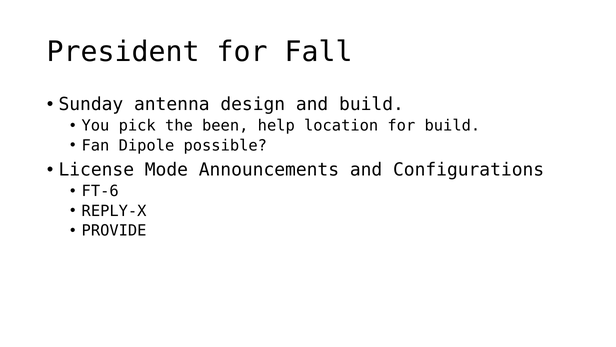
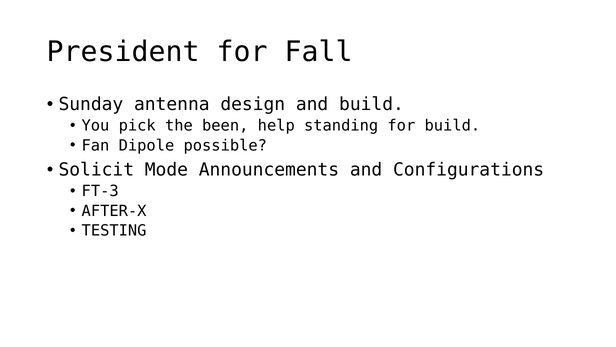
location: location -> standing (341, 125)
License: License -> Solicit (96, 170)
FT-6: FT-6 -> FT-3 (100, 191)
REPLY-X: REPLY-X -> AFTER-X (114, 211)
PROVIDE: PROVIDE -> TESTING (114, 231)
